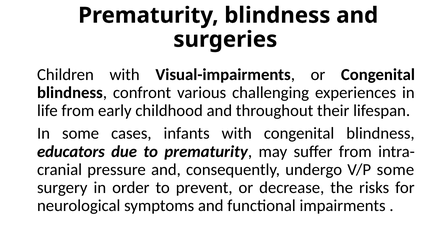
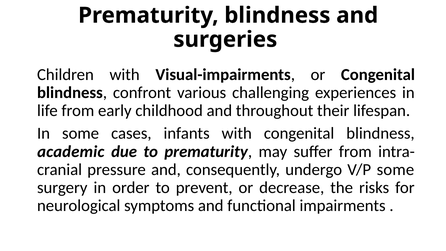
educators: educators -> academic (71, 151)
